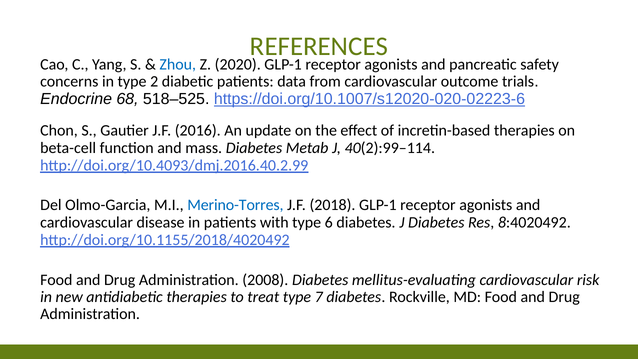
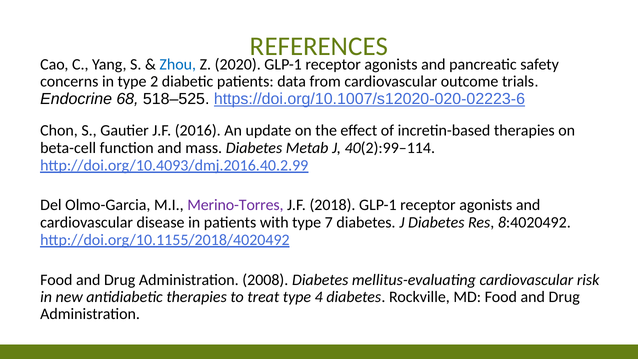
Merino-Torres colour: blue -> purple (235, 205)
6: 6 -> 7 (329, 222)
7: 7 -> 4 (319, 297)
